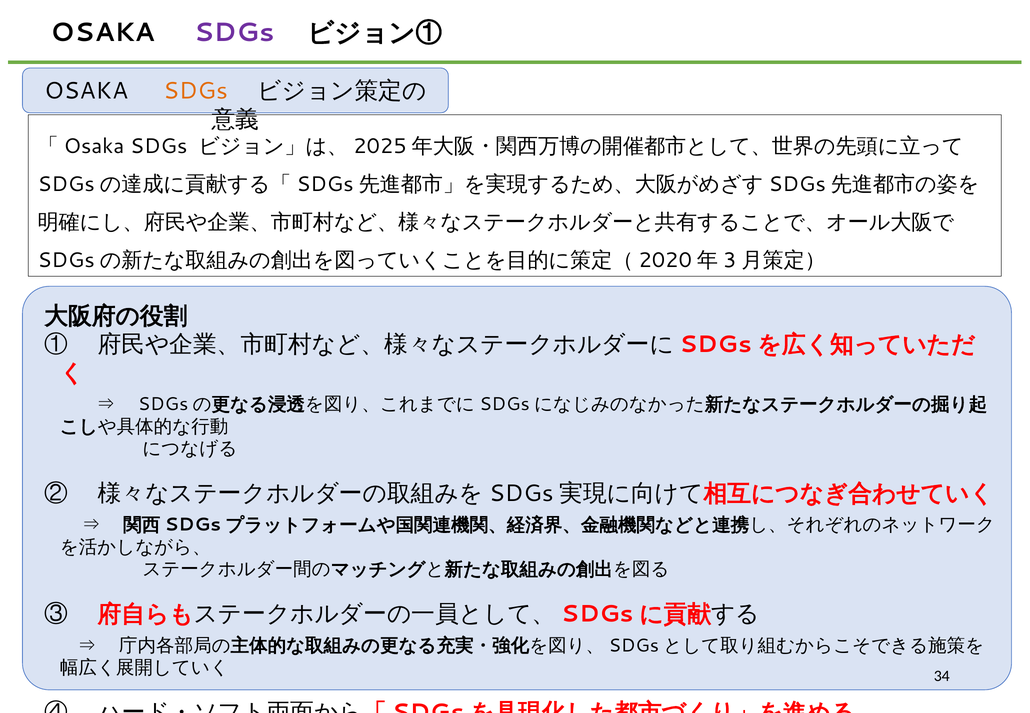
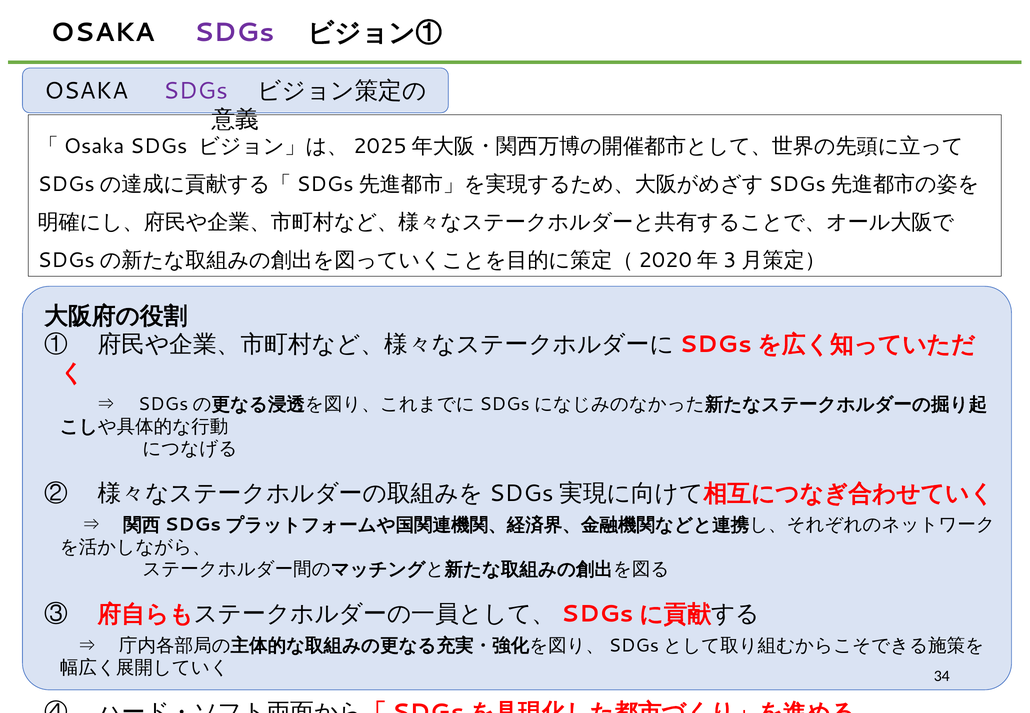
SDGs colour: orange -> purple (196, 91)
